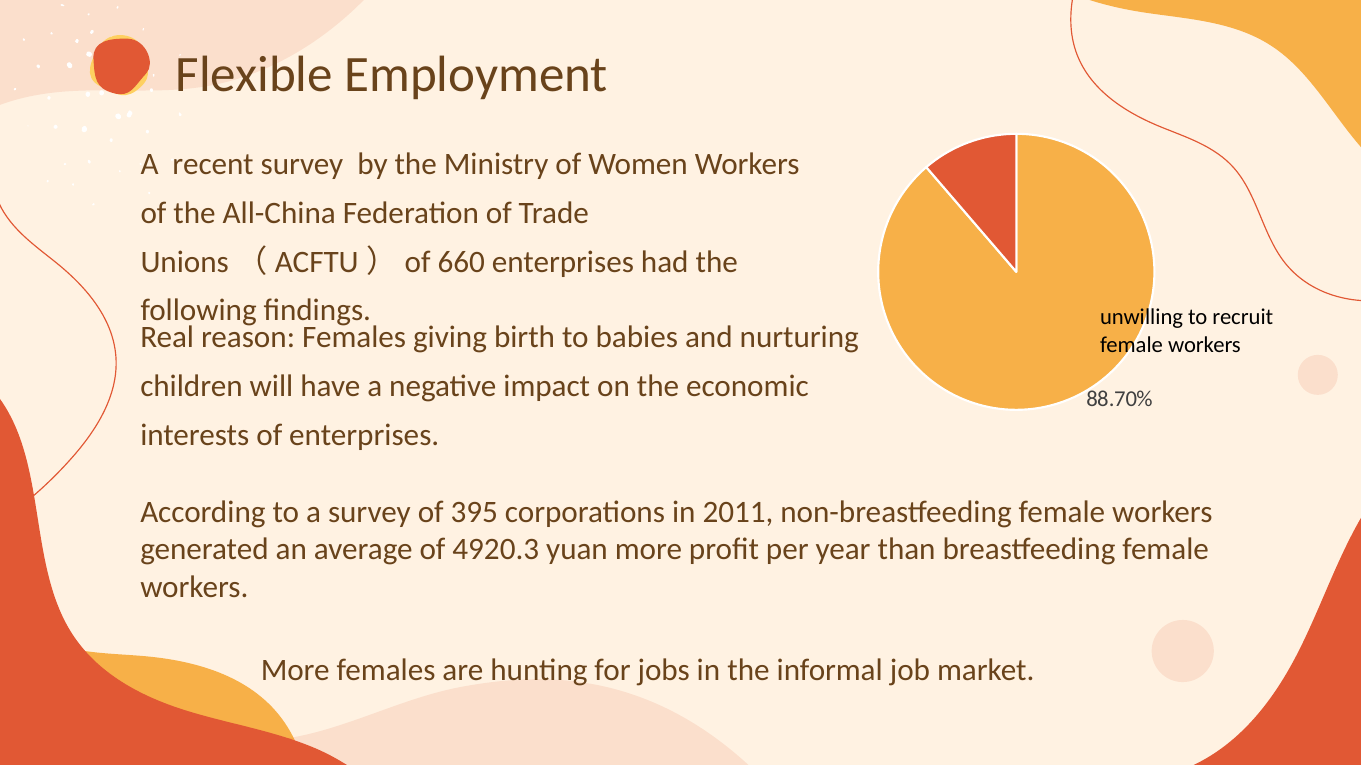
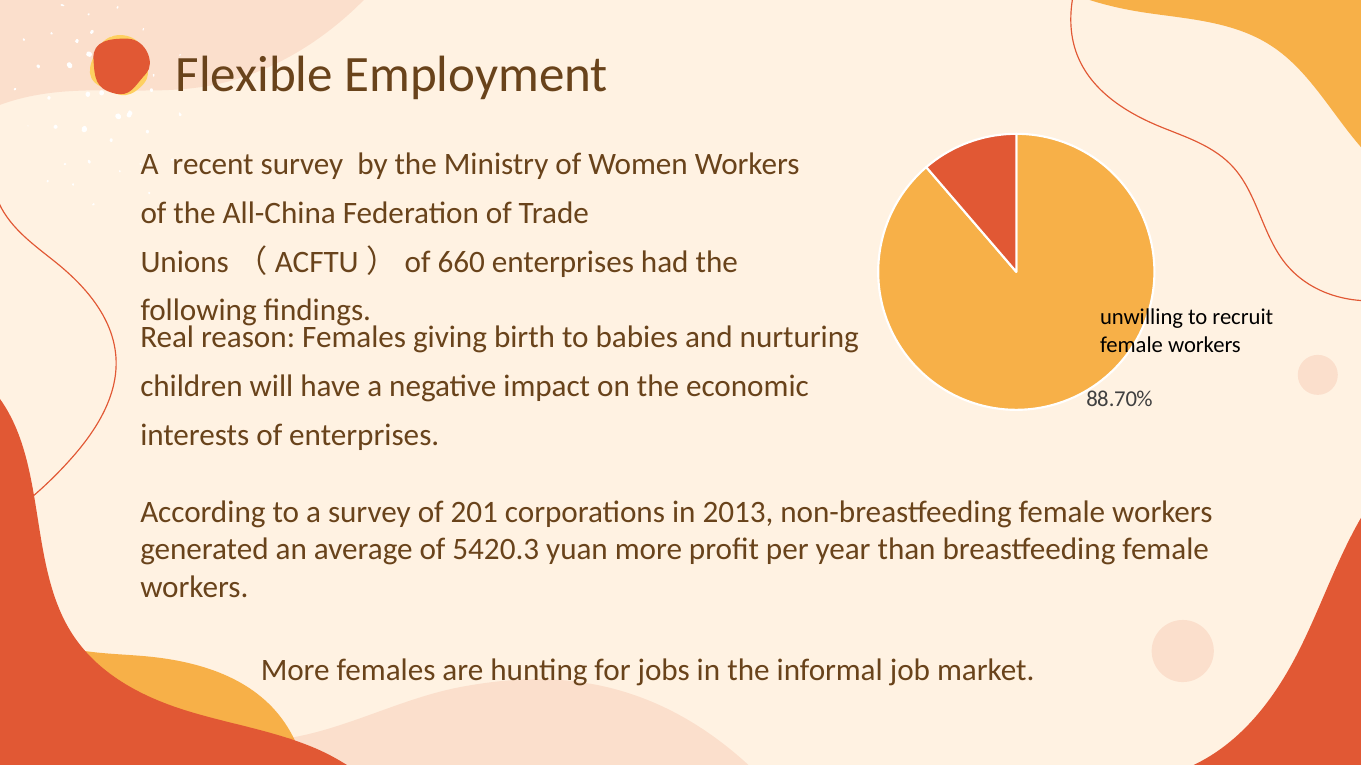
395: 395 -> 201 (474, 513)
2011: 2011 -> 2013 (738, 513)
4920.3: 4920.3 -> 5420.3 (496, 550)
